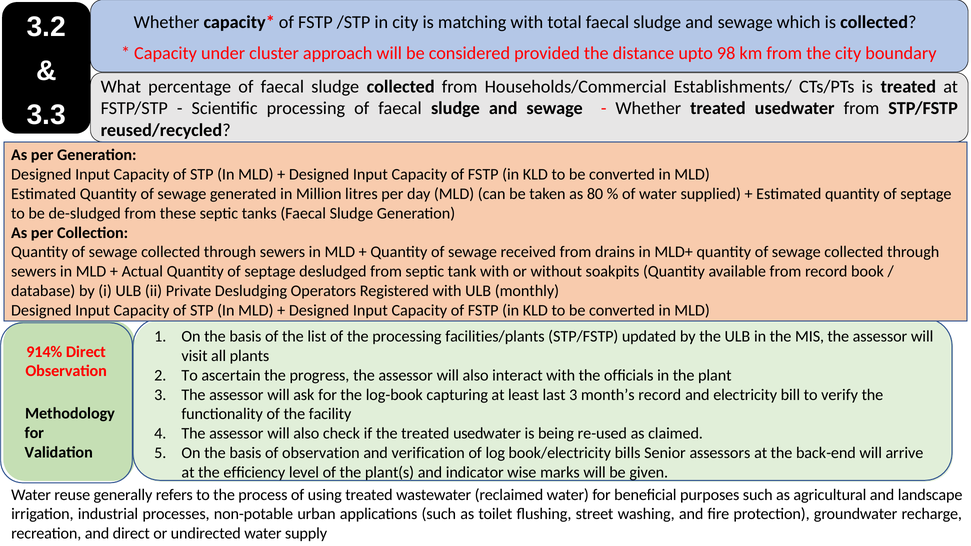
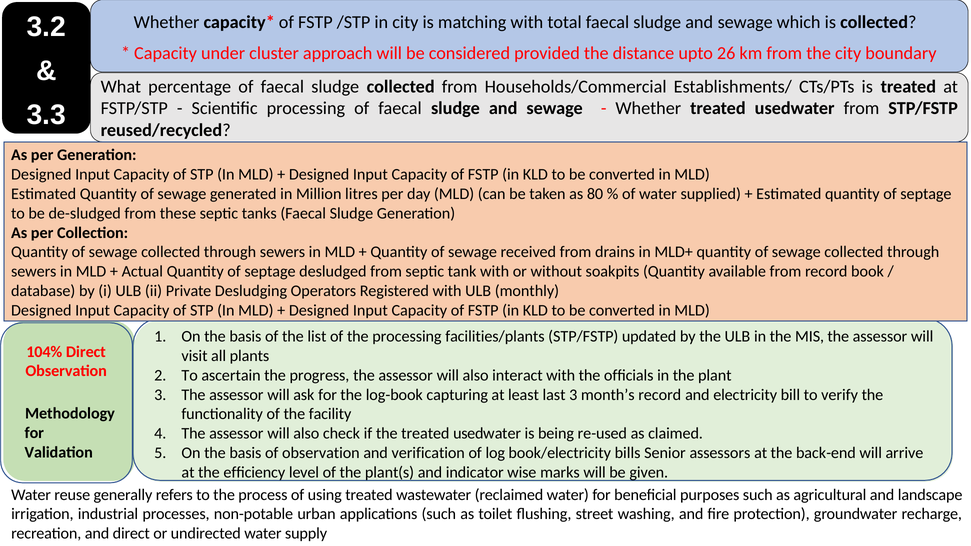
98: 98 -> 26 (726, 53)
914%: 914% -> 104% (44, 352)
